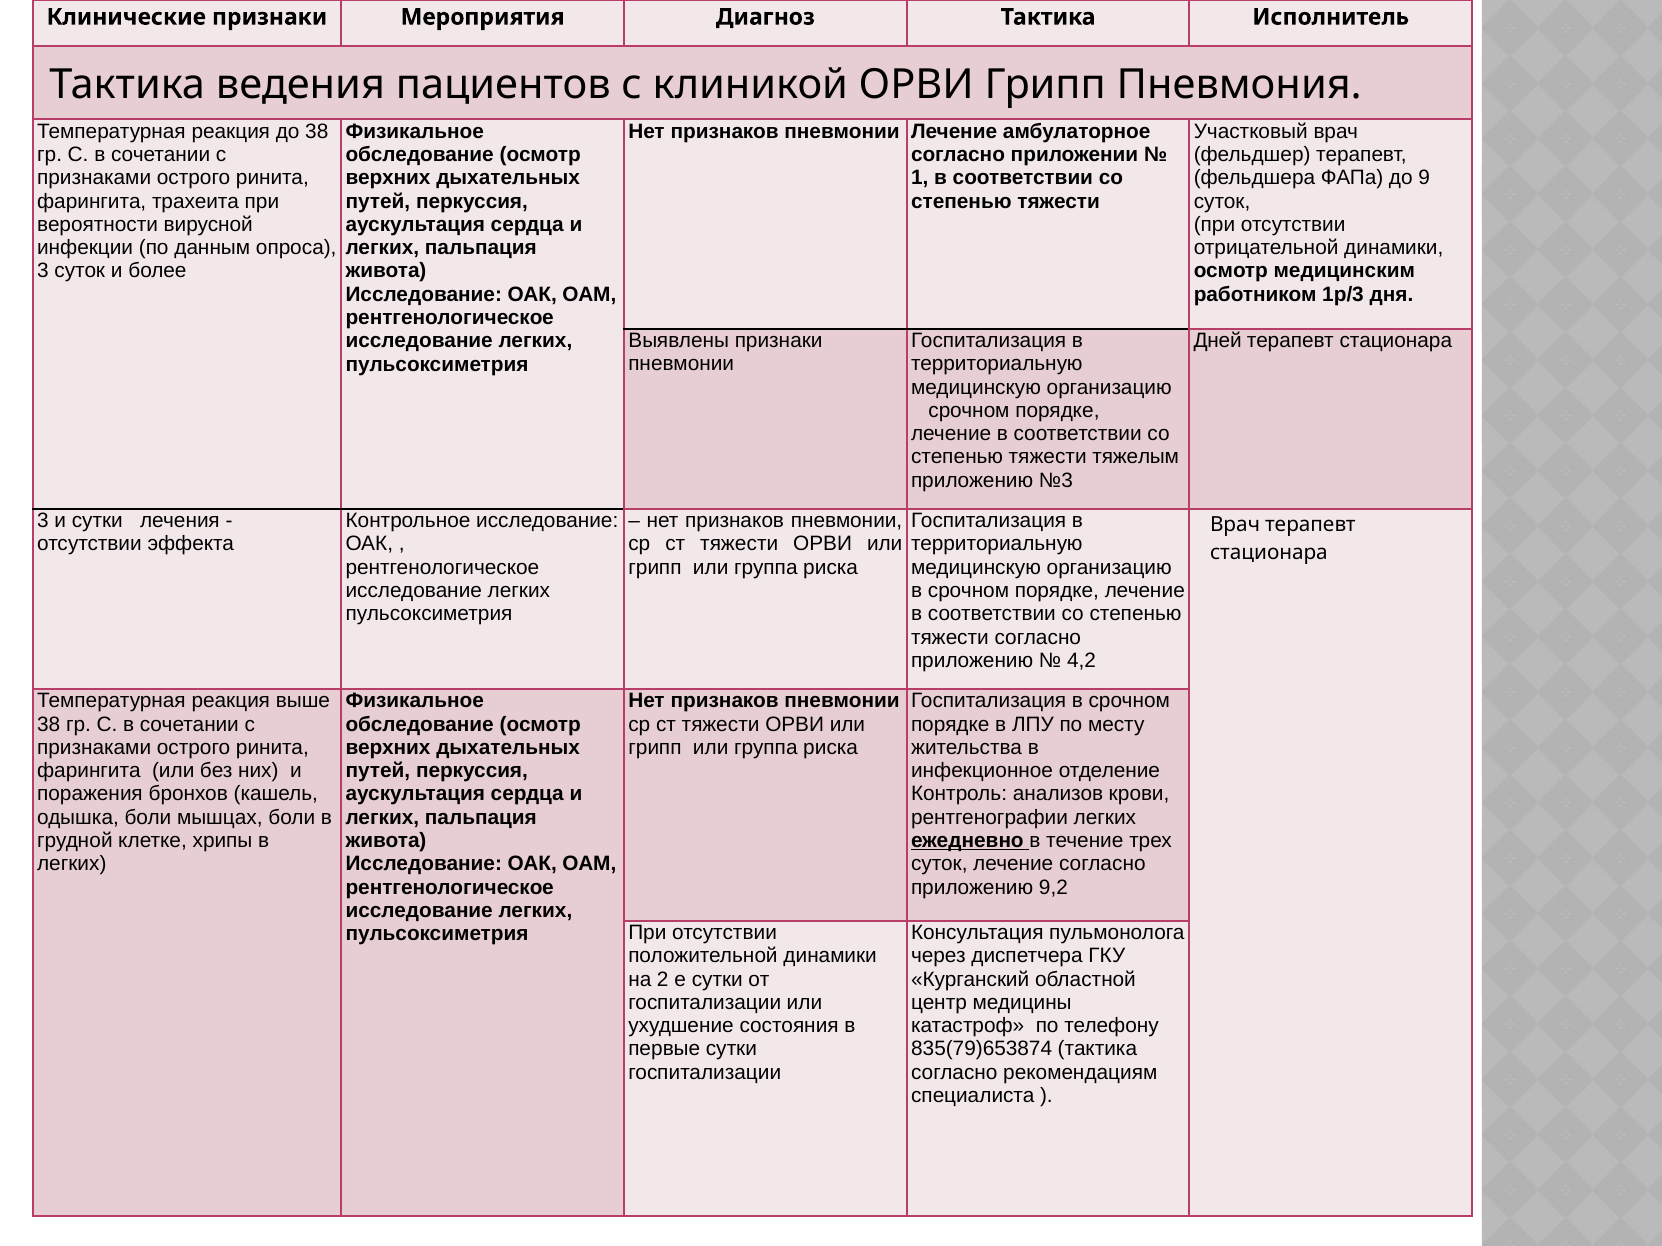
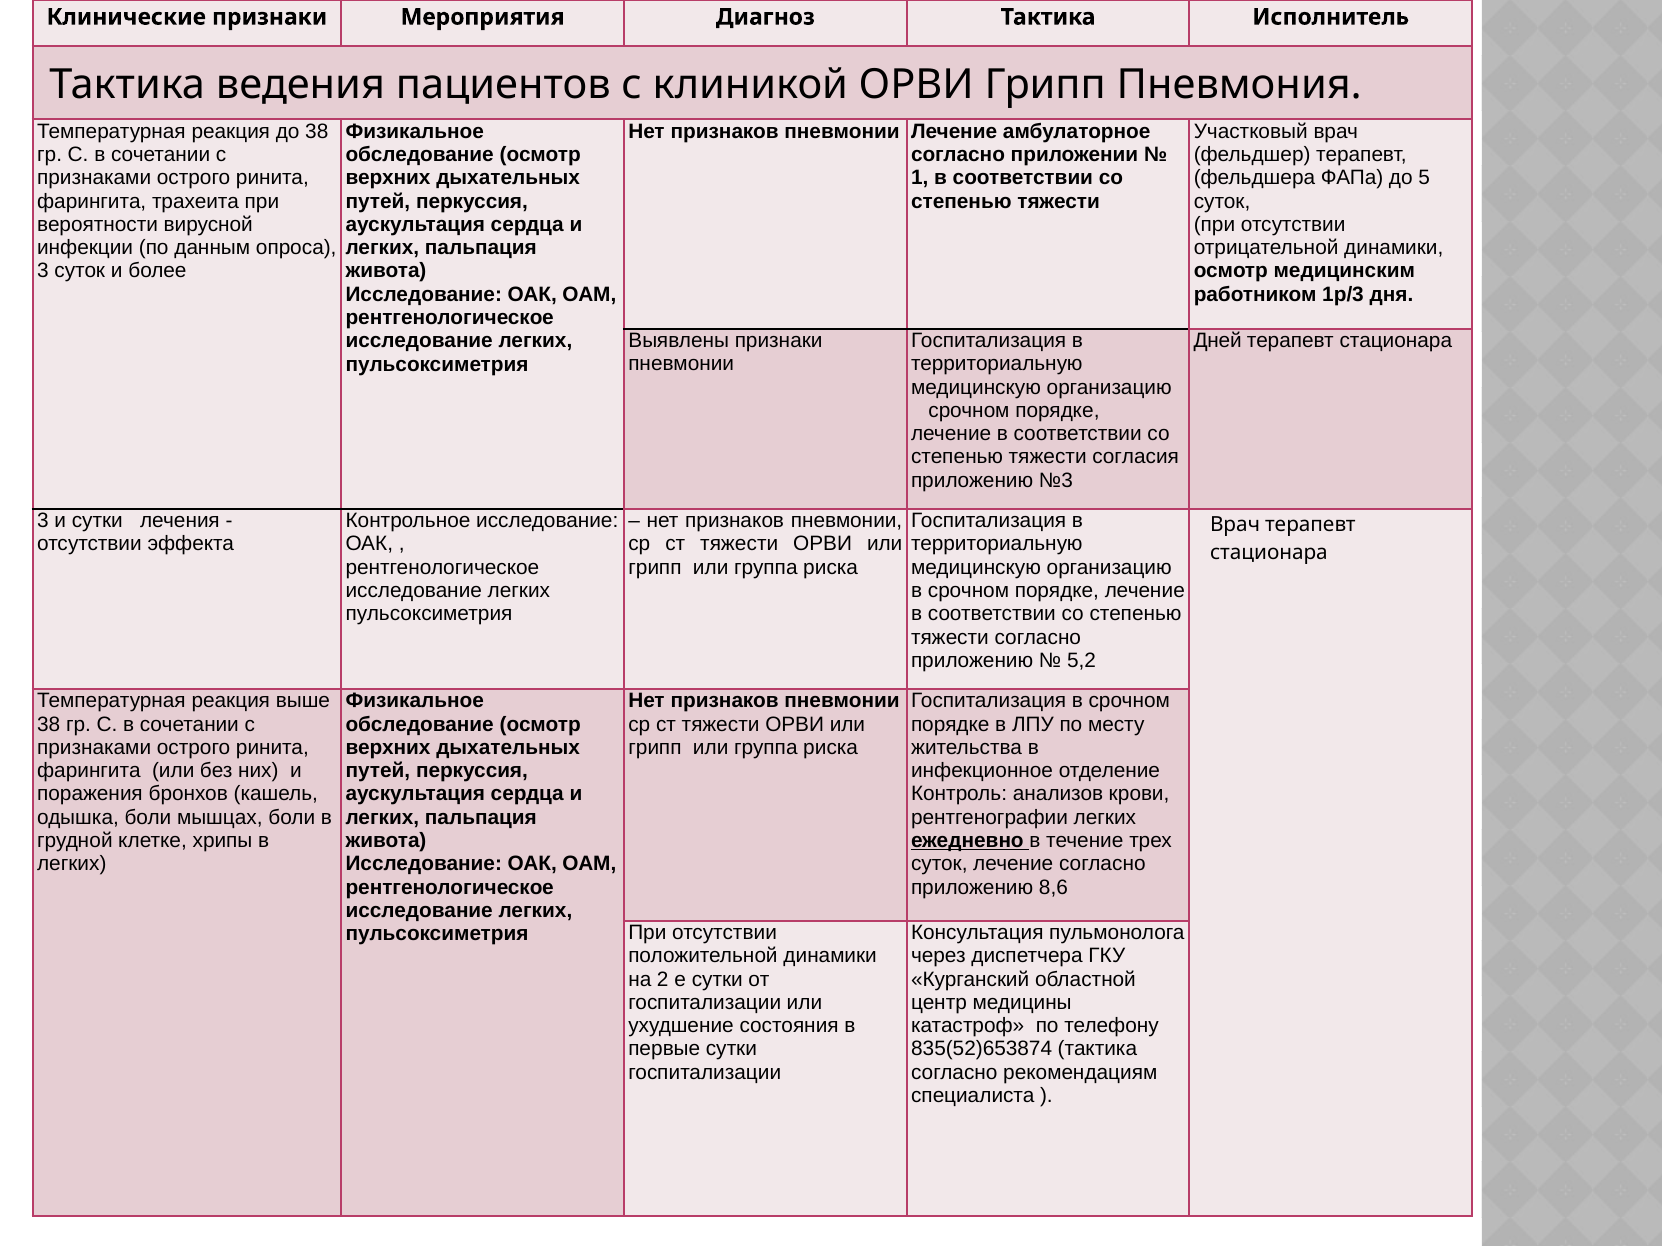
9: 9 -> 5 (1424, 178)
тяжелым: тяжелым -> согласия (1136, 457)
4,2: 4,2 -> 5,2 (1082, 661)
9,2: 9,2 -> 8,6 (1053, 888)
835(79)653874: 835(79)653874 -> 835(52)653874 (982, 1049)
